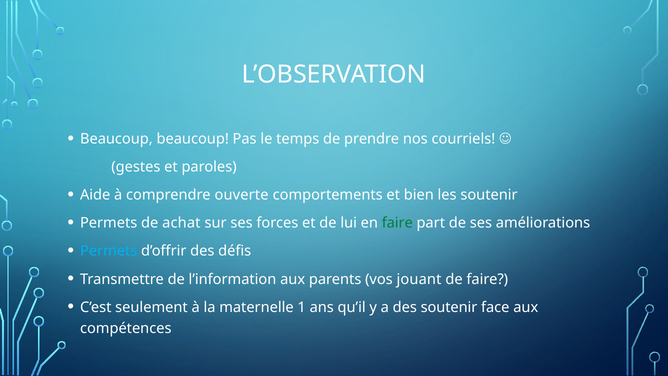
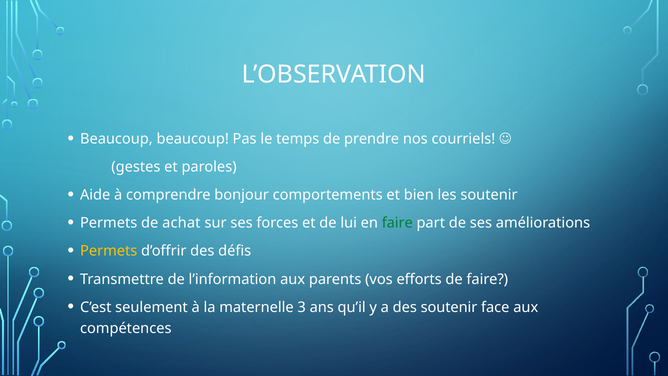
ouverte: ouverte -> bonjour (242, 195)
Permets colour: light blue -> yellow (109, 251)
jouant: jouant -> efforts (419, 279)
1: 1 -> 3 (302, 307)
